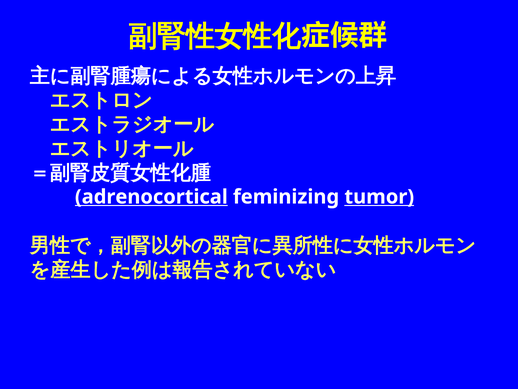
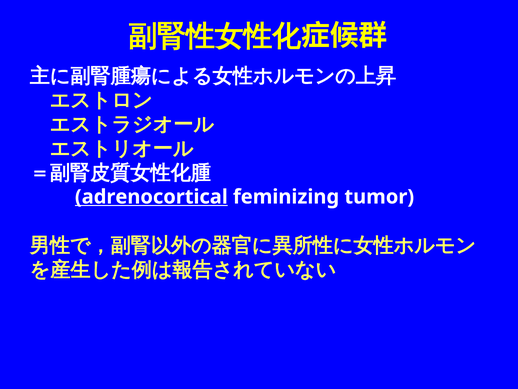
tumor underline: present -> none (379, 197)
